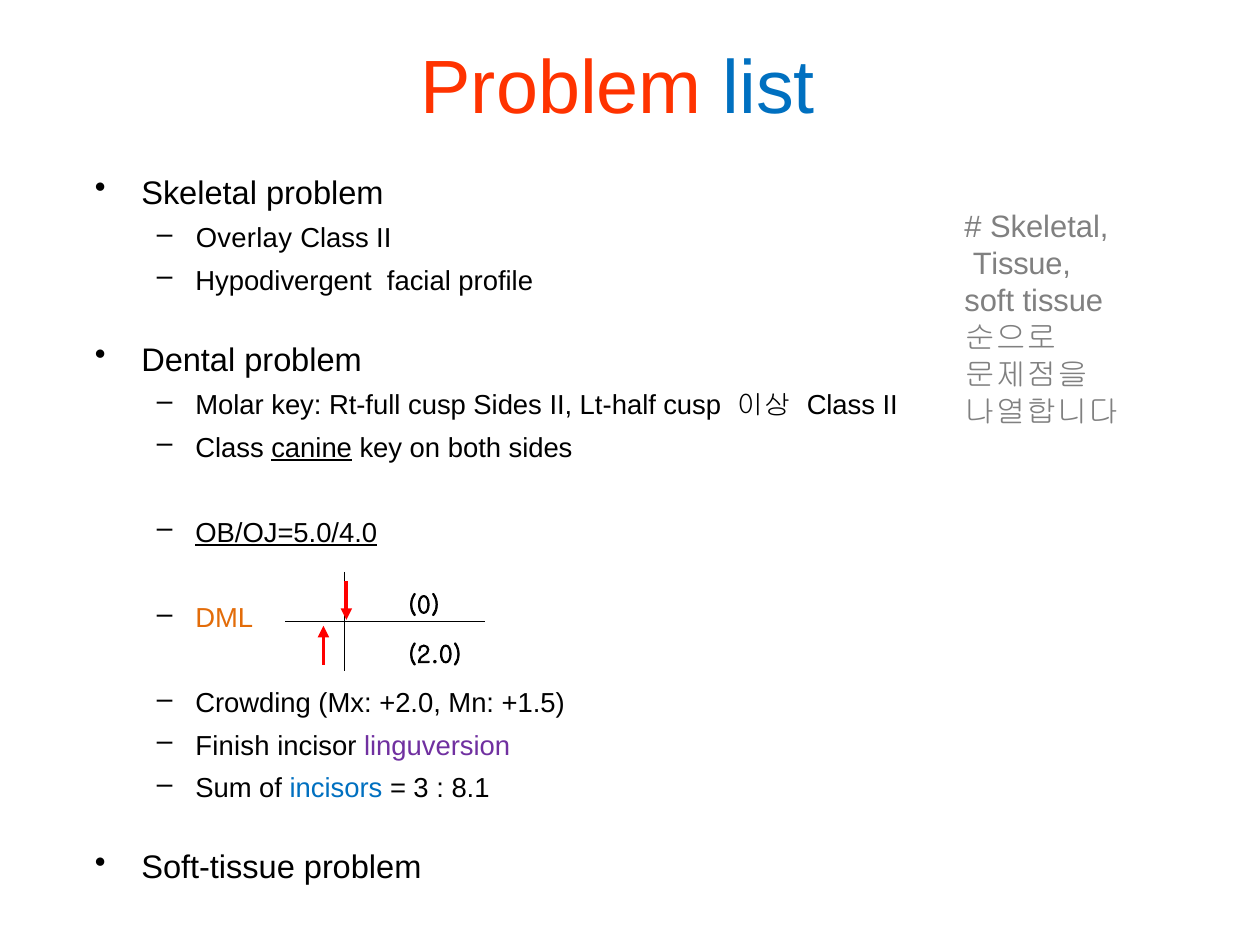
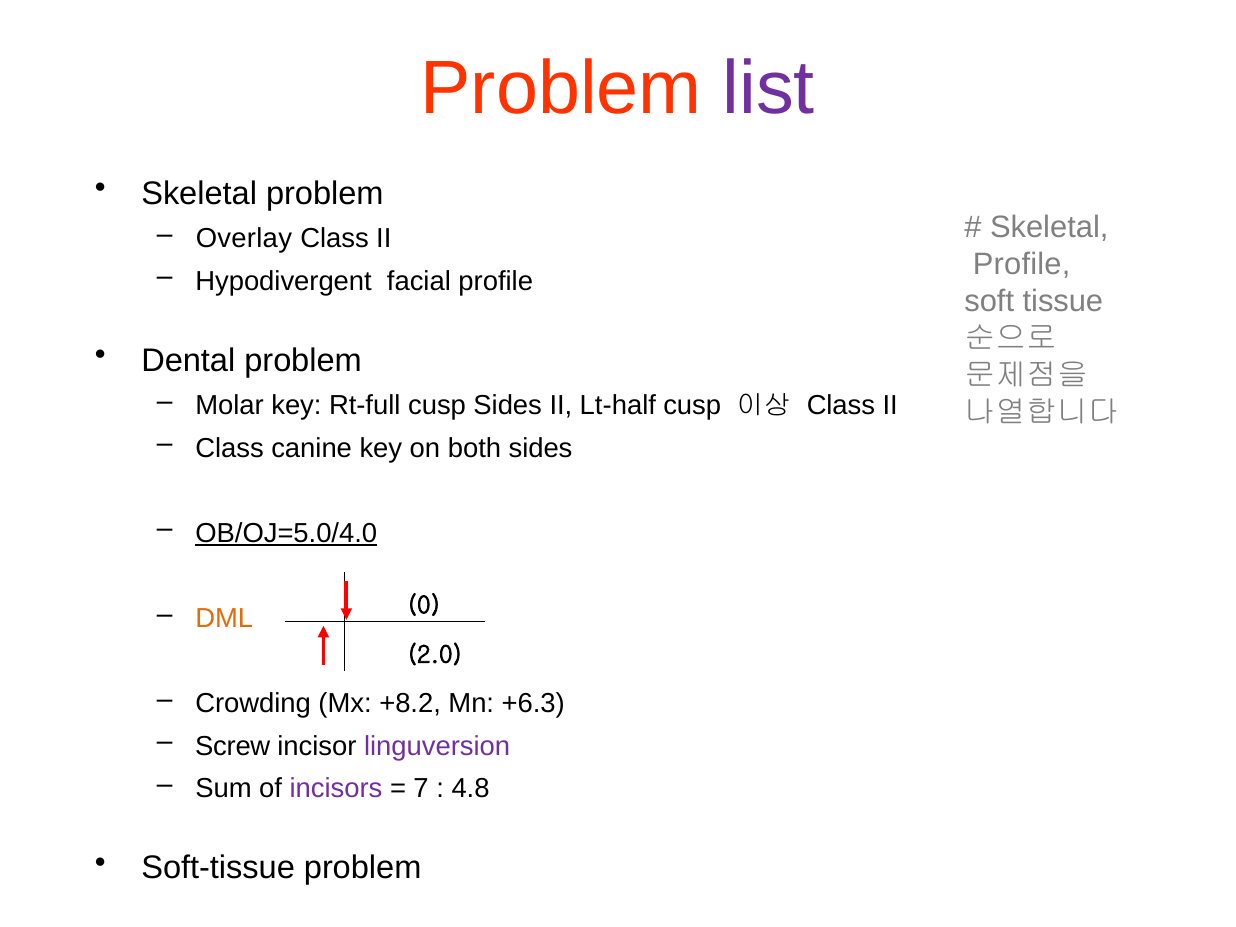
list colour: blue -> purple (769, 89)
Tissue: Tissue -> Profile (1022, 264)
canine underline: present -> none (312, 448)
+2.0: +2.0 -> +8.2 (410, 704)
+1.5: +1.5 -> +6.3 (533, 704)
Finish: Finish -> Screw (233, 746)
incisors colour: blue -> purple (336, 789)
3: 3 -> 7 (421, 789)
8.1: 8.1 -> 4.8 (471, 789)
